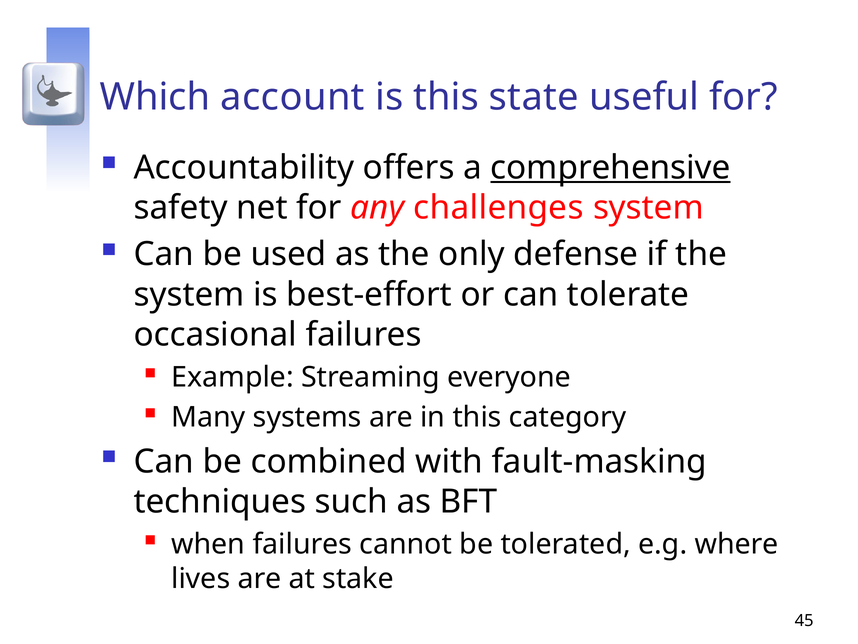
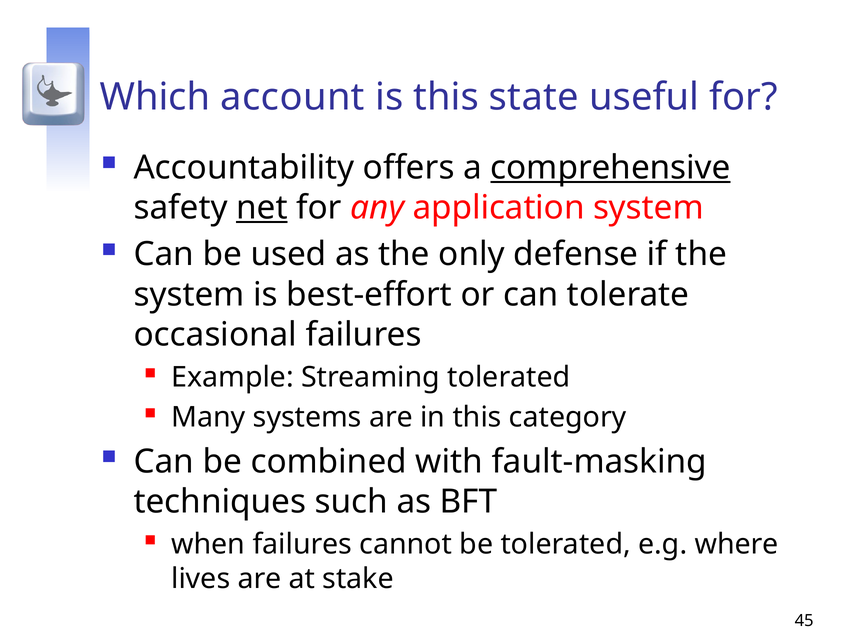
net underline: none -> present (262, 207)
challenges: challenges -> application (499, 207)
Streaming everyone: everyone -> tolerated (509, 377)
